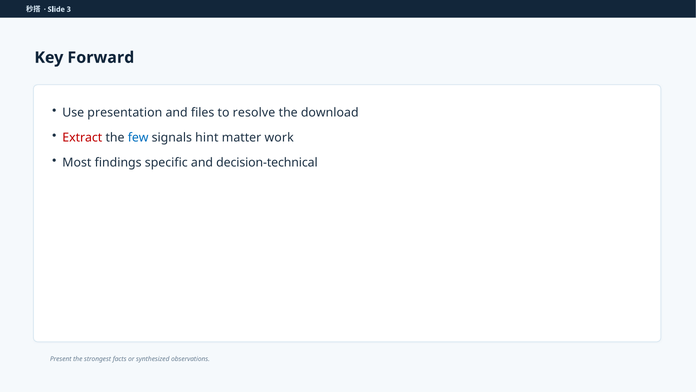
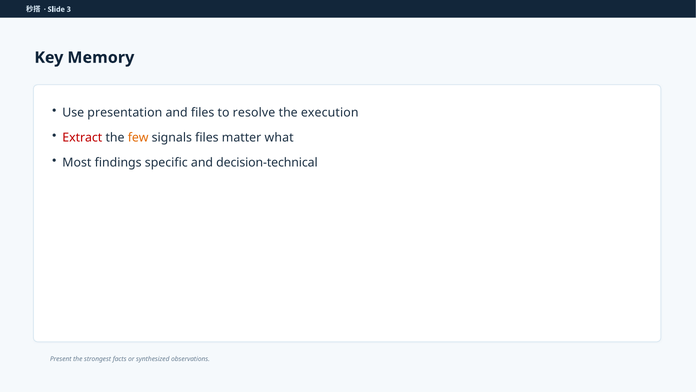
Forward: Forward -> Memory (101, 57)
download: download -> execution (330, 113)
few colour: blue -> orange (138, 138)
signals hint: hint -> files (207, 138)
work: work -> what (279, 138)
